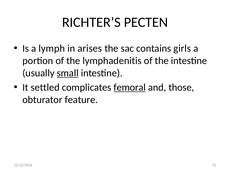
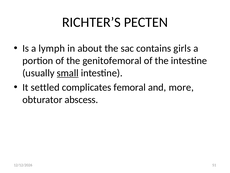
arises: arises -> about (90, 48)
lymphadenitis: lymphadenitis -> genitofemoral (112, 61)
femoral underline: present -> none (130, 87)
those: those -> more (181, 87)
feature: feature -> abscess (81, 99)
